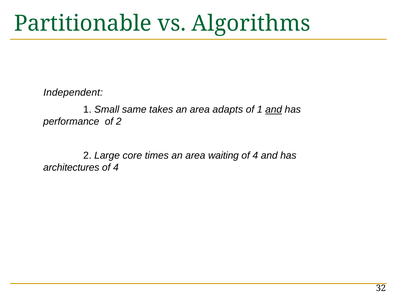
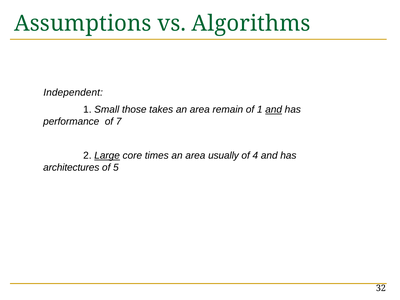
Partitionable: Partitionable -> Assumptions (83, 24)
same: same -> those (134, 110)
adapts: adapts -> remain (228, 110)
of 2: 2 -> 7 (119, 122)
Large underline: none -> present (107, 156)
waiting: waiting -> usually (223, 156)
4: 4 -> 5 (116, 168)
